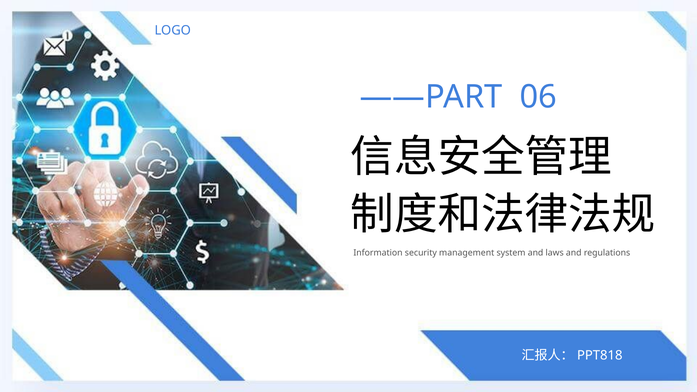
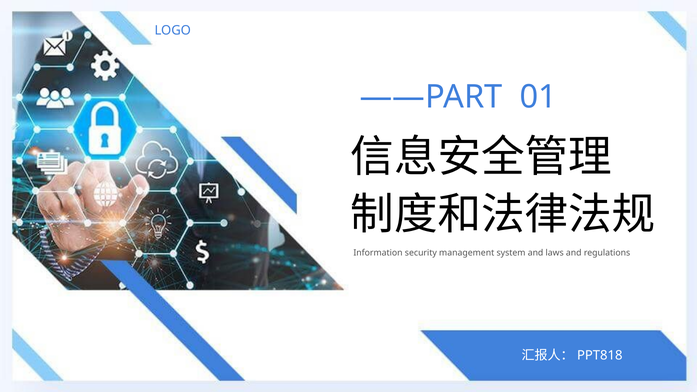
06: 06 -> 01 (538, 97)
